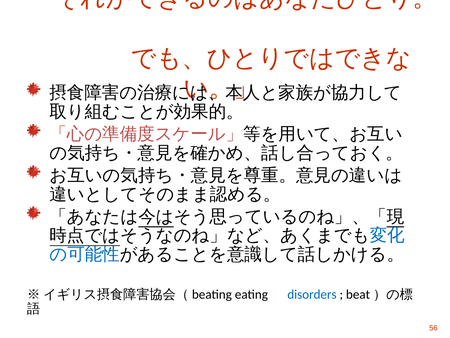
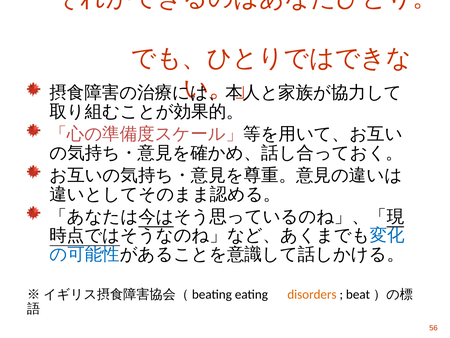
disorders colour: blue -> orange (312, 294)
